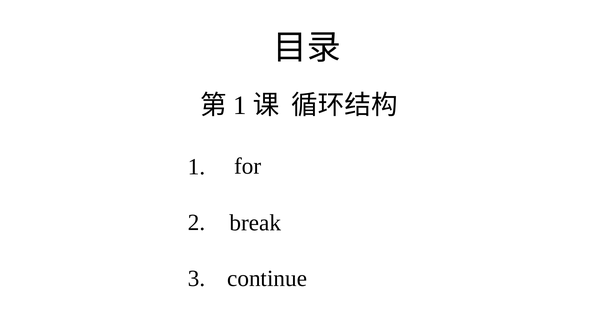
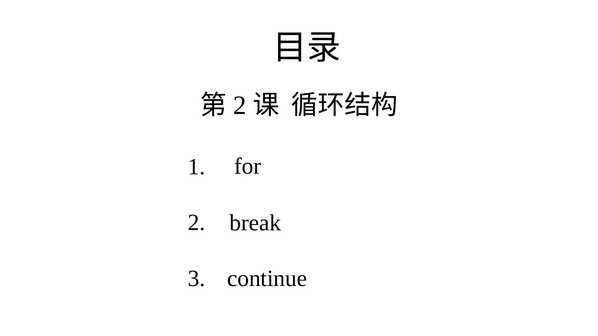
1: 1 -> 2 (240, 105)
